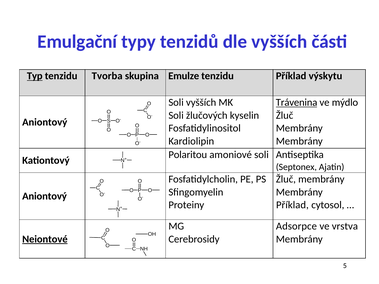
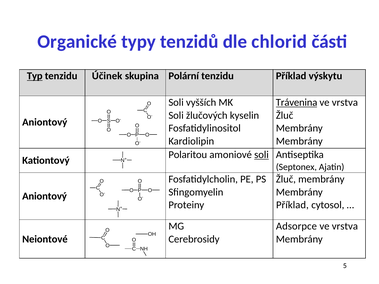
Emulgační: Emulgační -> Organické (77, 42)
dle vyšších: vyšších -> chlorid (279, 42)
Tvorba: Tvorba -> Účinek (107, 76)
Emulze: Emulze -> Polární (184, 76)
mýdlo: mýdlo -> vrstva (345, 103)
soli underline: none -> present (261, 155)
Neiontové underline: present -> none (45, 239)
